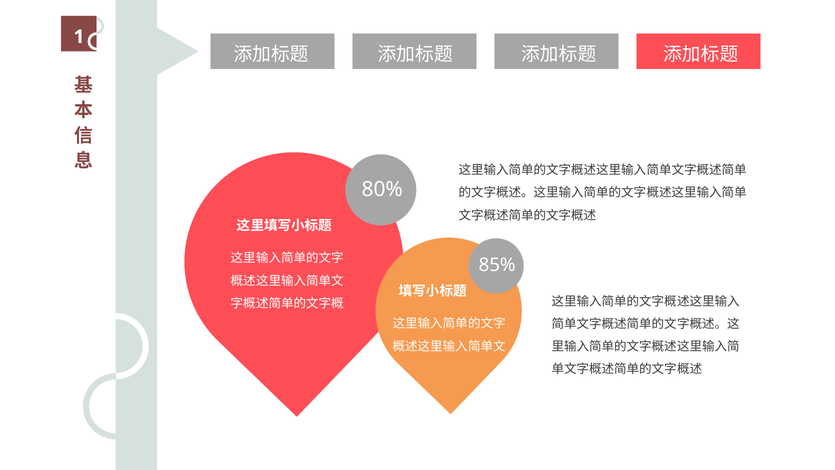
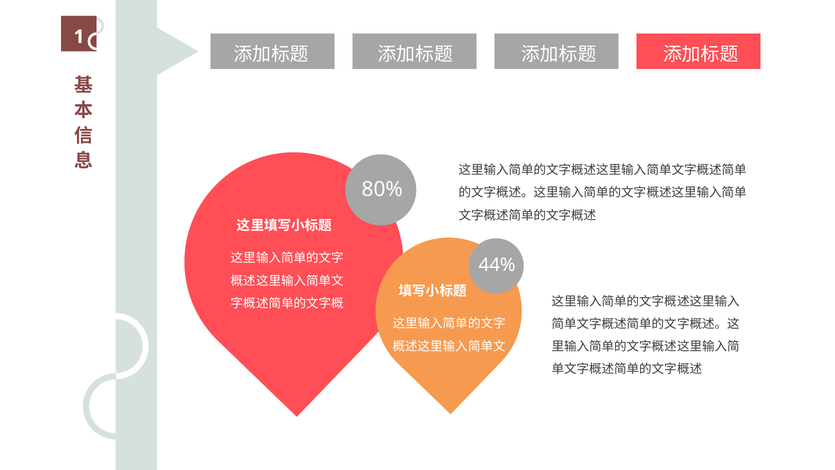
85%: 85% -> 44% (497, 265)
